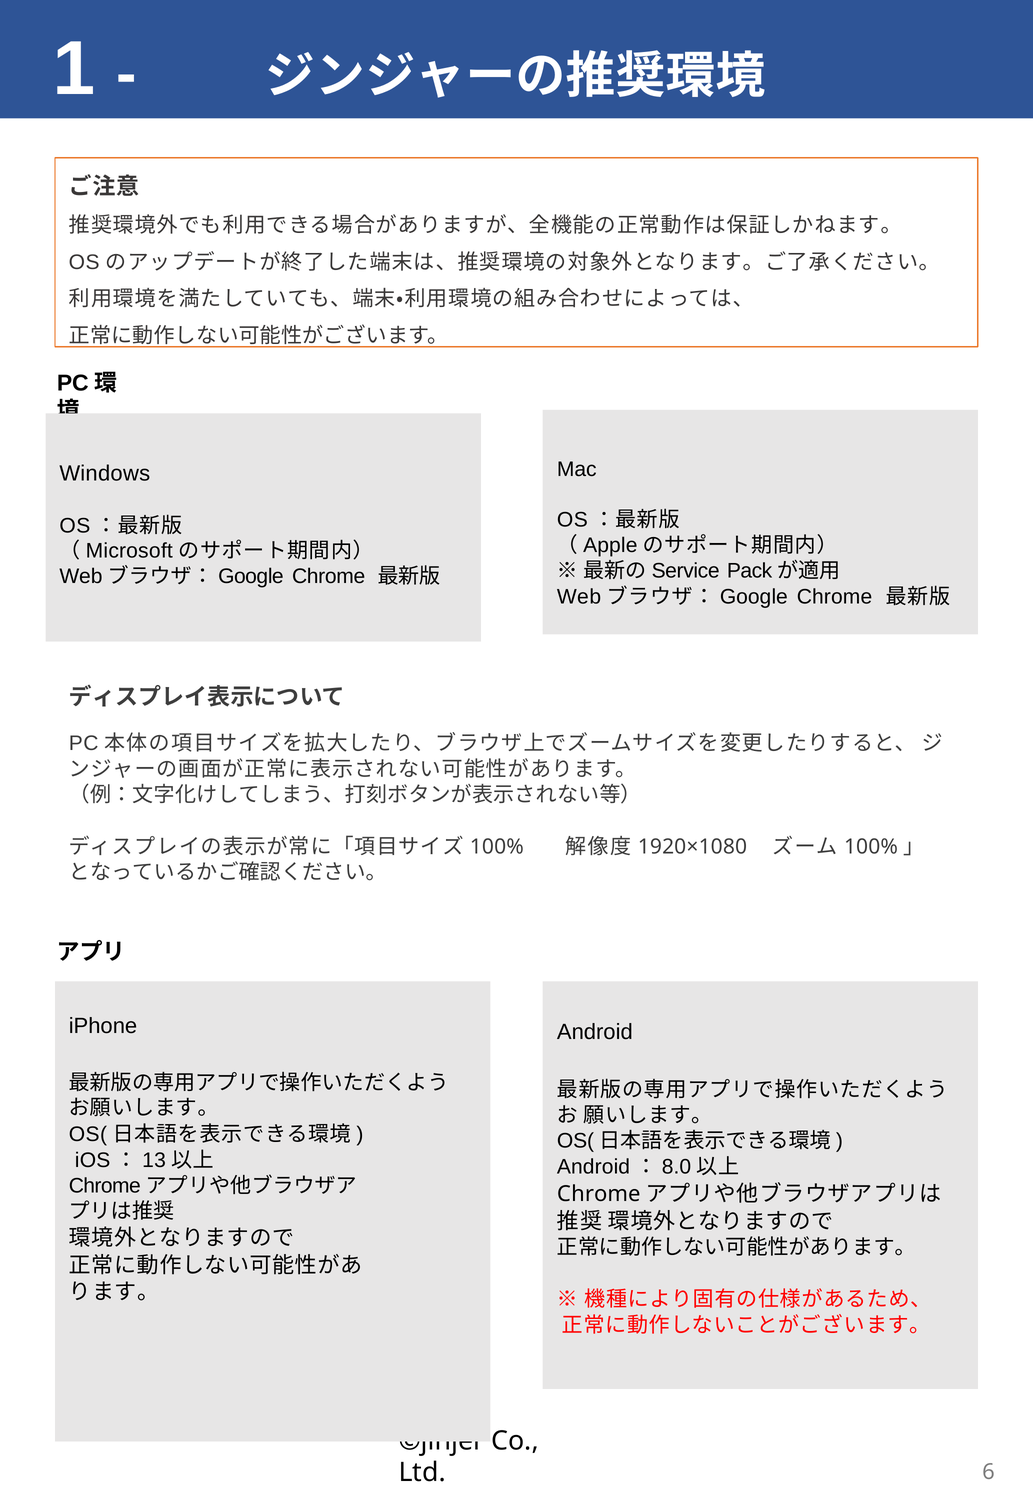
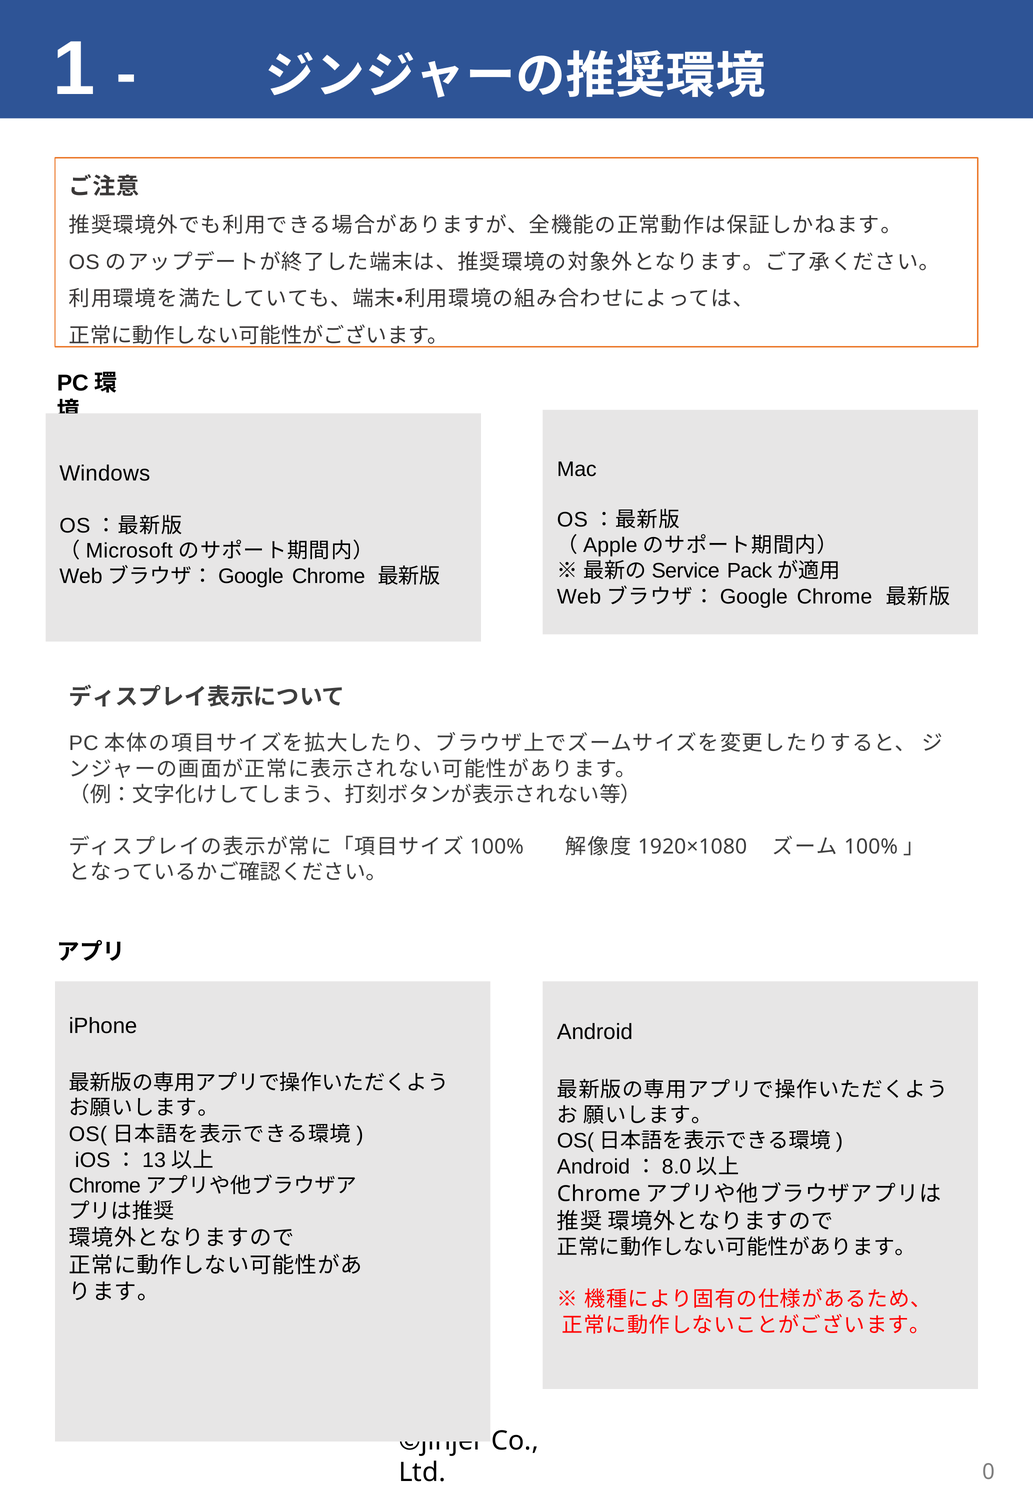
6: 6 -> 0 (988, 1472)
